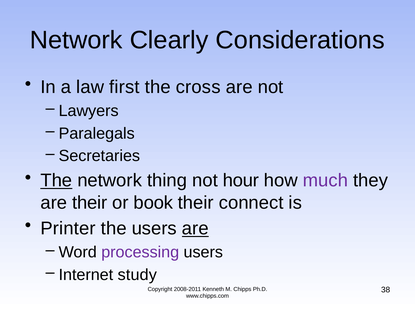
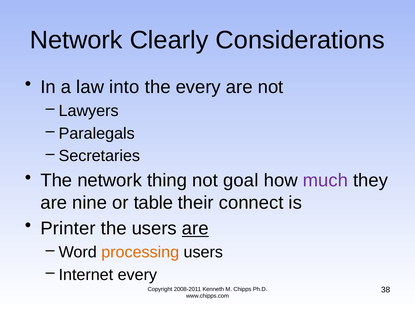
first: first -> into (124, 87)
the cross: cross -> every (198, 87)
The underline: present -> none (56, 181)
hour: hour -> goal (241, 181)
are their: their -> nine (90, 203)
book: book -> table (153, 203)
processing colour: purple -> orange (140, 253)
Internet study: study -> every (137, 275)
